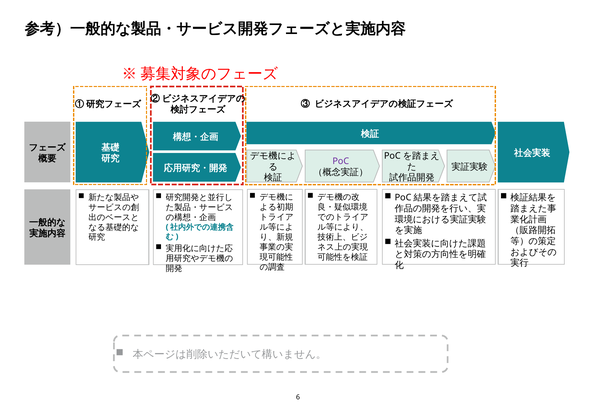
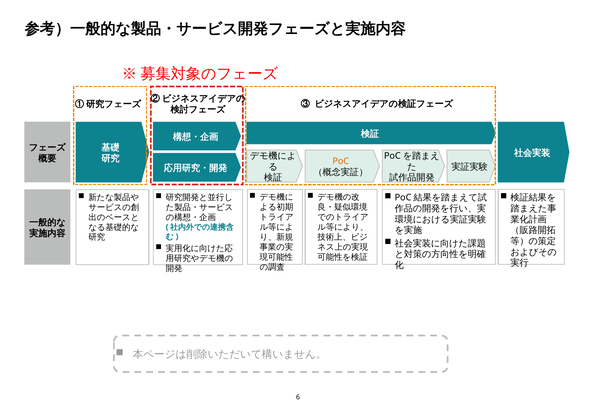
PoC colour: purple -> orange (341, 161)
